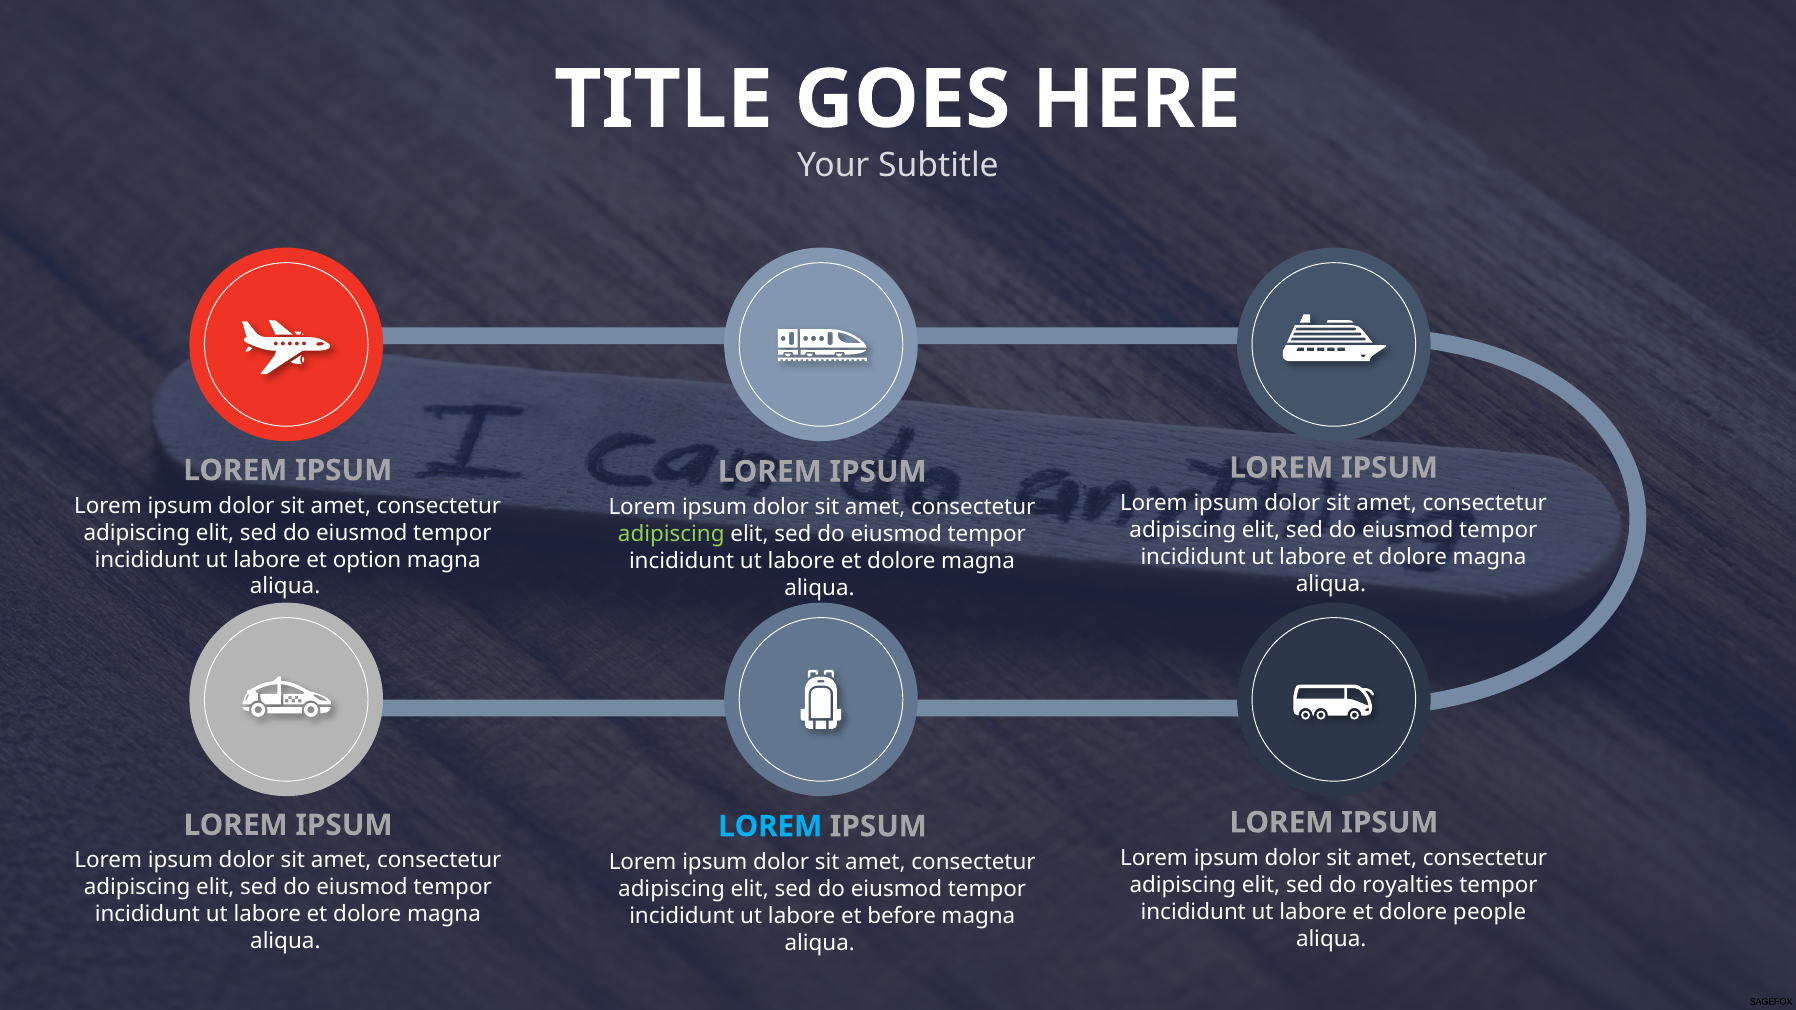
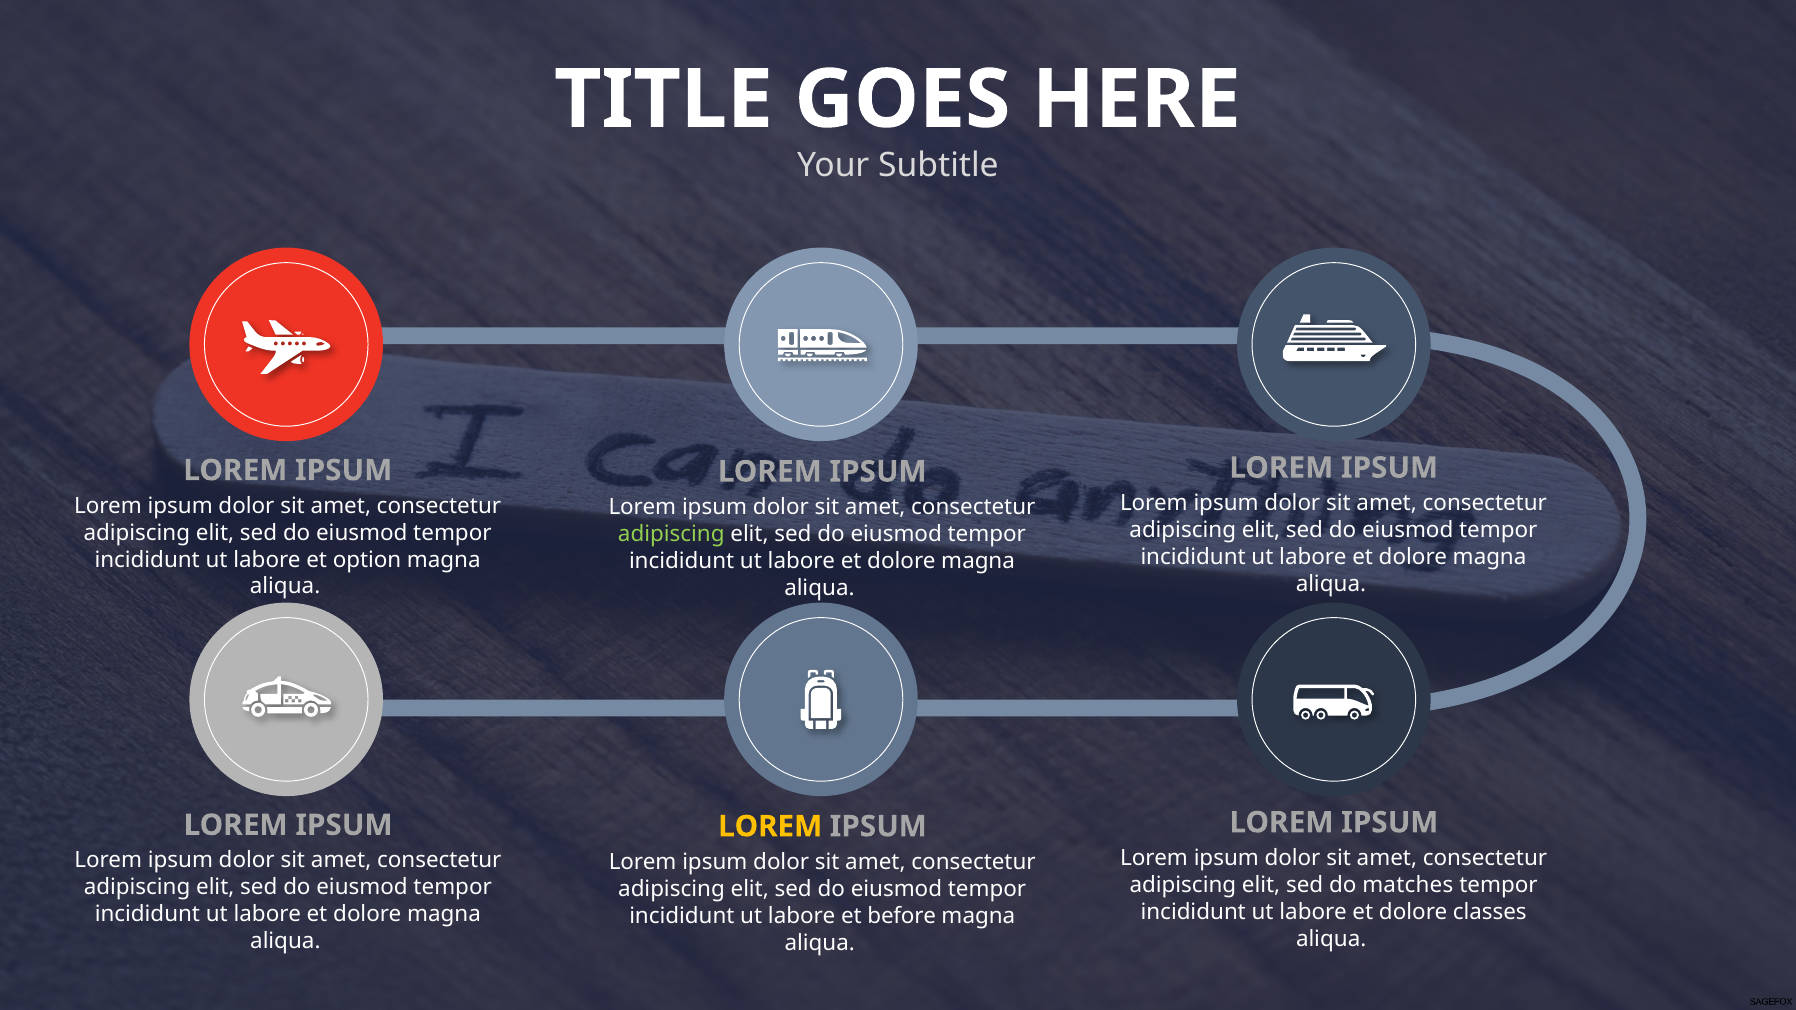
LOREM colour: light blue -> yellow (770, 827)
royalties: royalties -> matches (1408, 885)
people: people -> classes (1490, 912)
